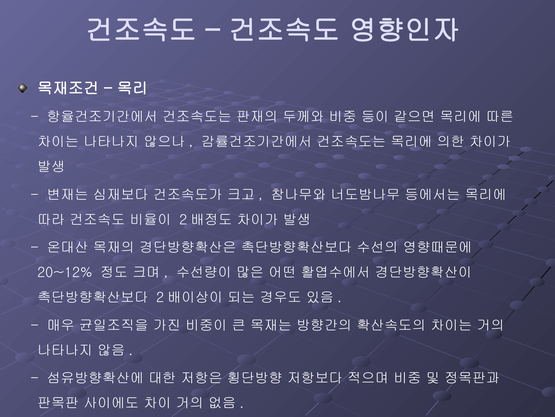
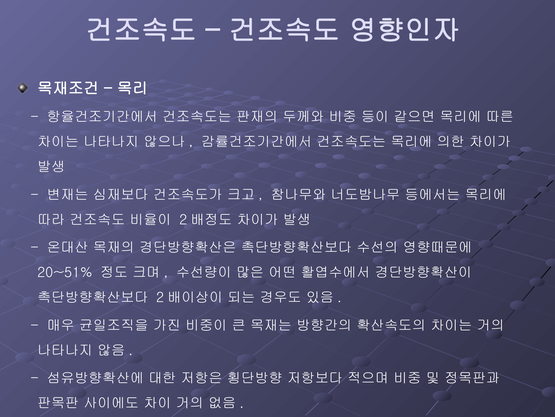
20~12%: 20~12% -> 20~51% (65, 272)
